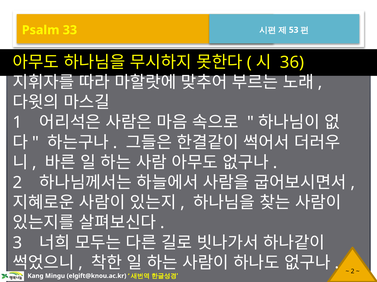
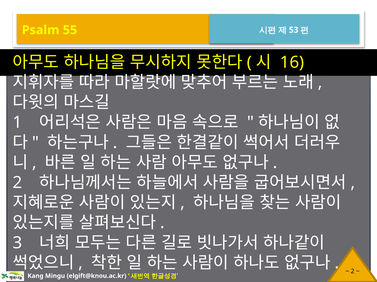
33: 33 -> 55 (70, 30)
36: 36 -> 16 (292, 62)
